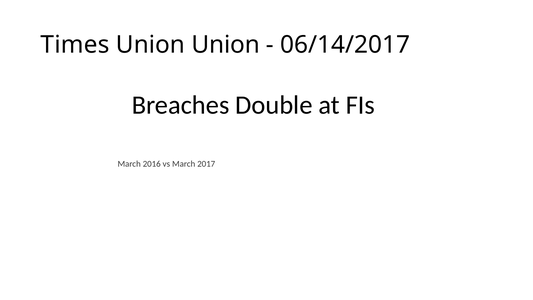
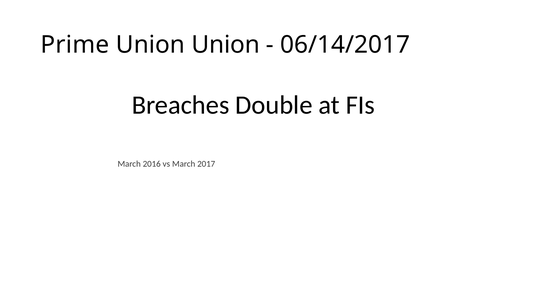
Times: Times -> Prime (75, 45)
